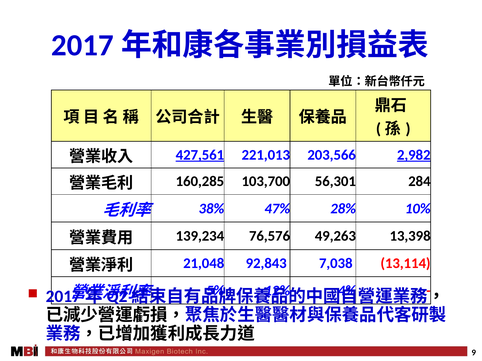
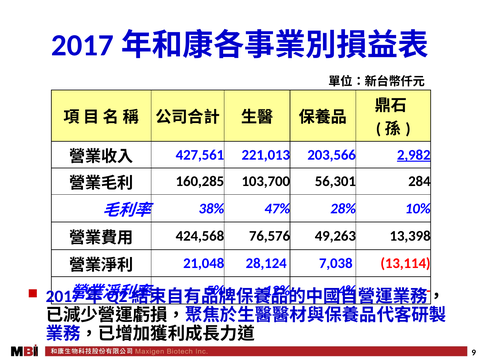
427,561 underline: present -> none (200, 155)
139,234: 139,234 -> 424,568 (200, 236)
92,843: 92,843 -> 28,124 (266, 264)
